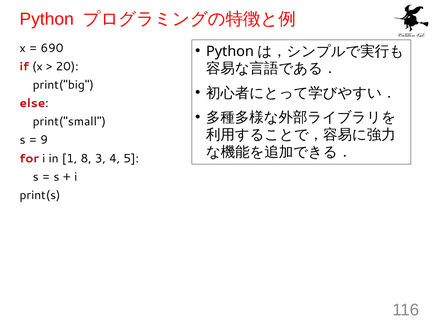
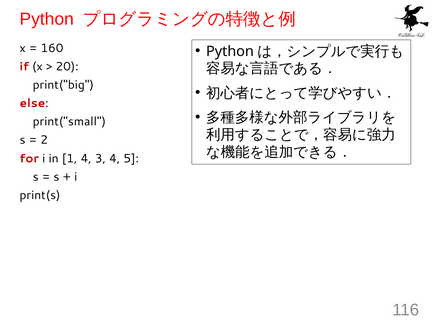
690: 690 -> 160 (52, 48)
9: 9 -> 2 (44, 140)
1 8: 8 -> 4 (86, 159)
